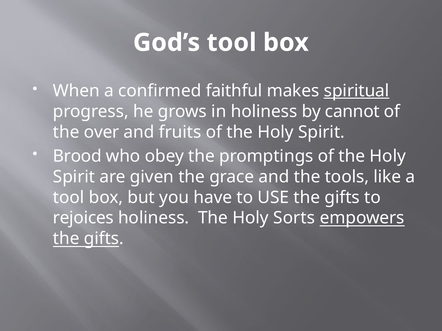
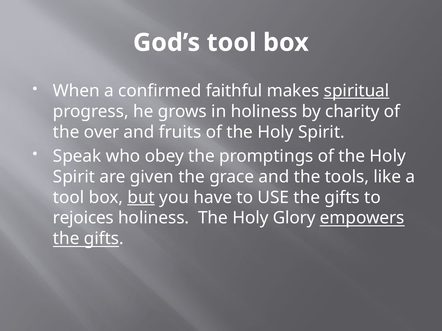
cannot: cannot -> charity (352, 112)
Brood: Brood -> Speak (77, 156)
but underline: none -> present (141, 198)
Sorts: Sorts -> Glory (294, 218)
